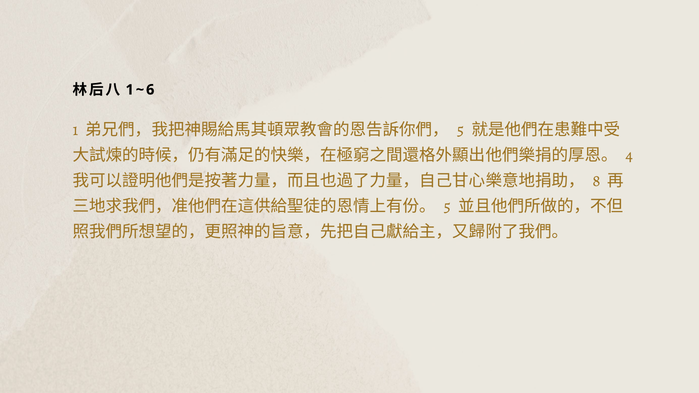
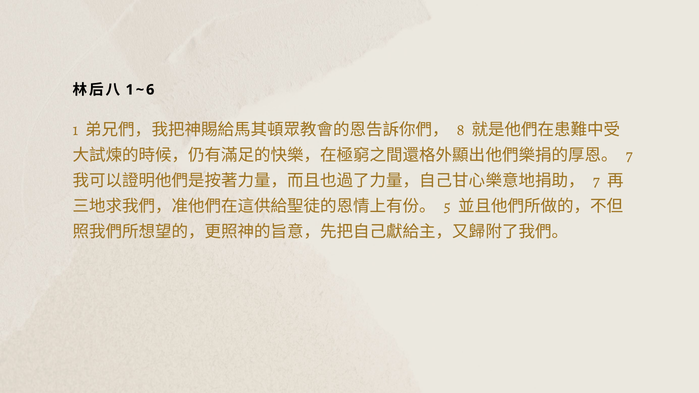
5: 5 -> 8 (461, 130)
4: 4 -> 7 (629, 155)
8: 8 -> 7 (596, 181)
